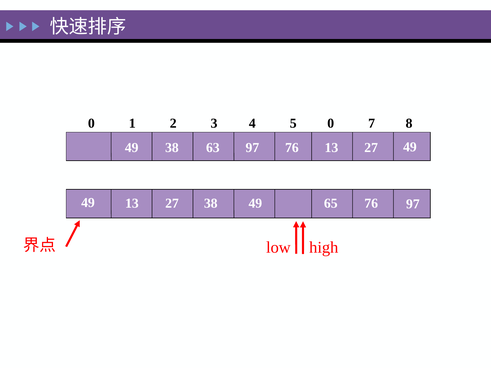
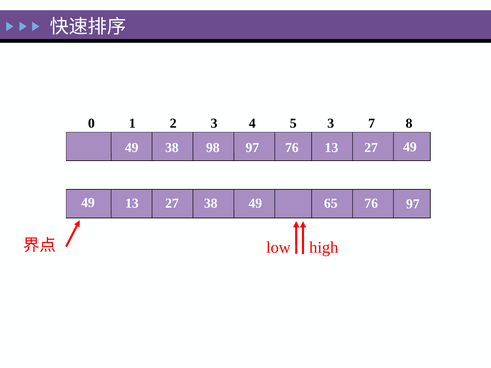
5 0: 0 -> 3 (331, 123)
63: 63 -> 98 (213, 148)
